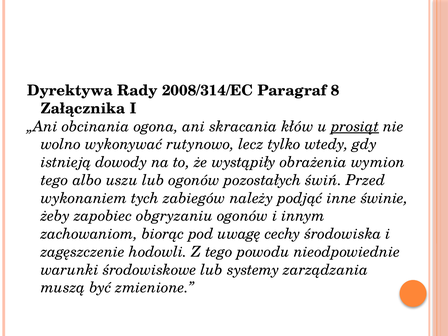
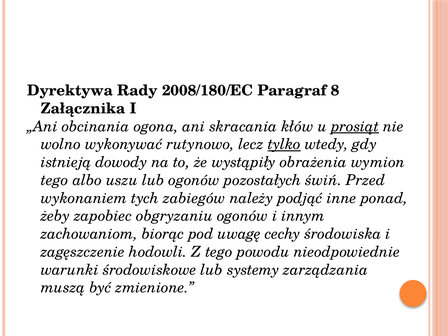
2008/314/EC: 2008/314/EC -> 2008/180/EC (208, 91)
tylko underline: none -> present (284, 144)
świnie: świnie -> ponad (384, 198)
